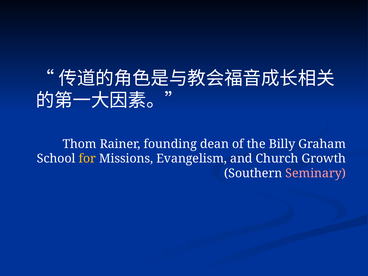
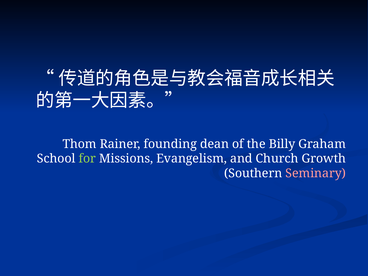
for colour: yellow -> light green (87, 159)
